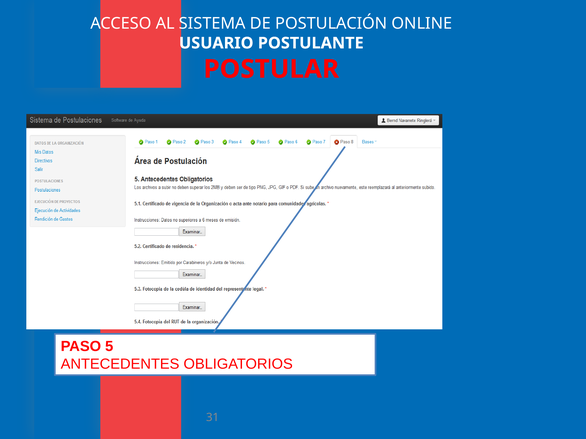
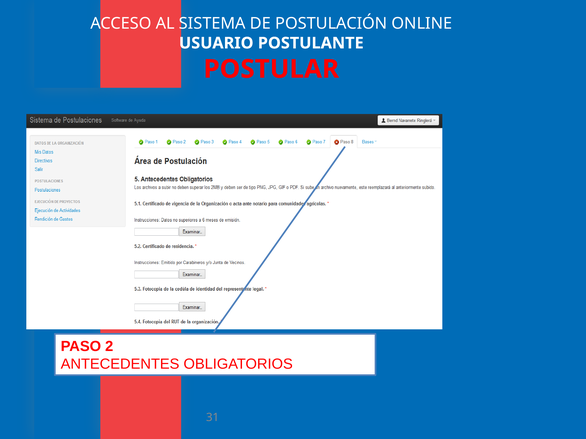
5: 5 -> 2 (109, 347)
